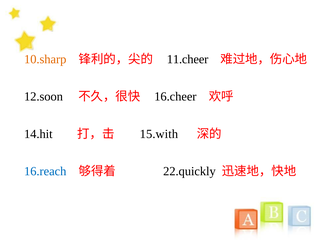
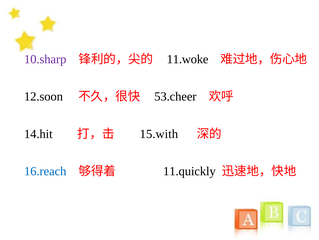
10.sharp colour: orange -> purple (45, 59)
11.cheer: 11.cheer -> 11.woke (188, 59)
16.cheer: 16.cheer -> 53.cheer (175, 96)
22.quickly: 22.quickly -> 11.quickly (189, 171)
